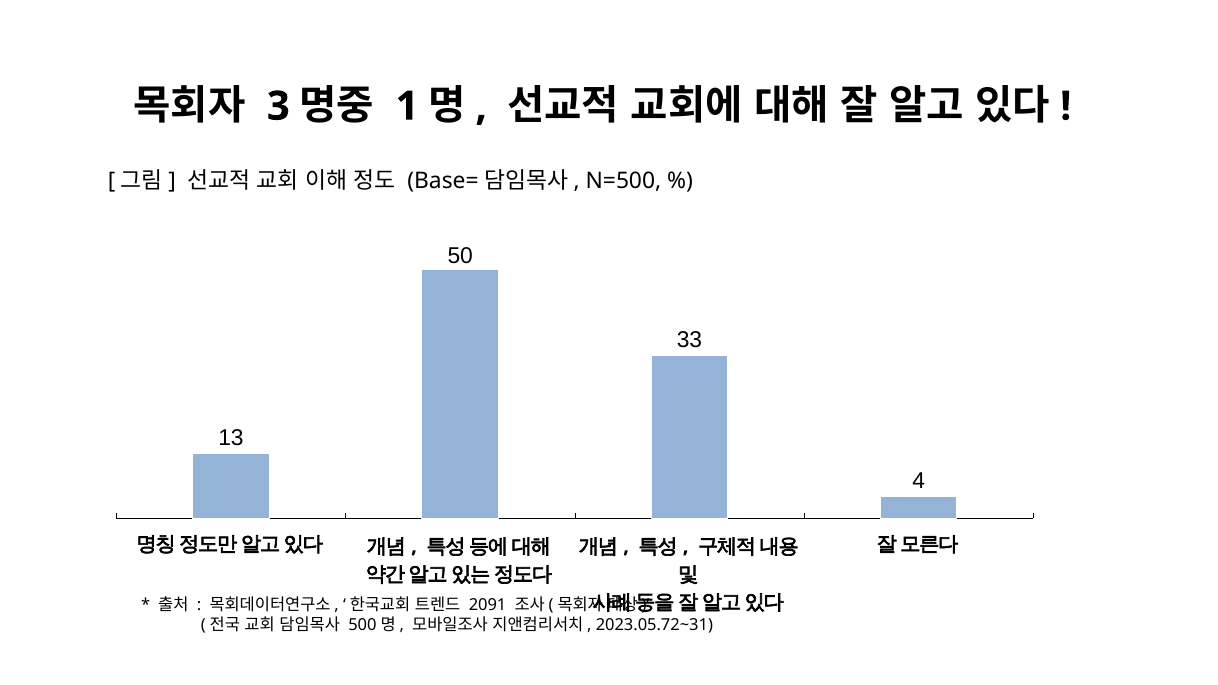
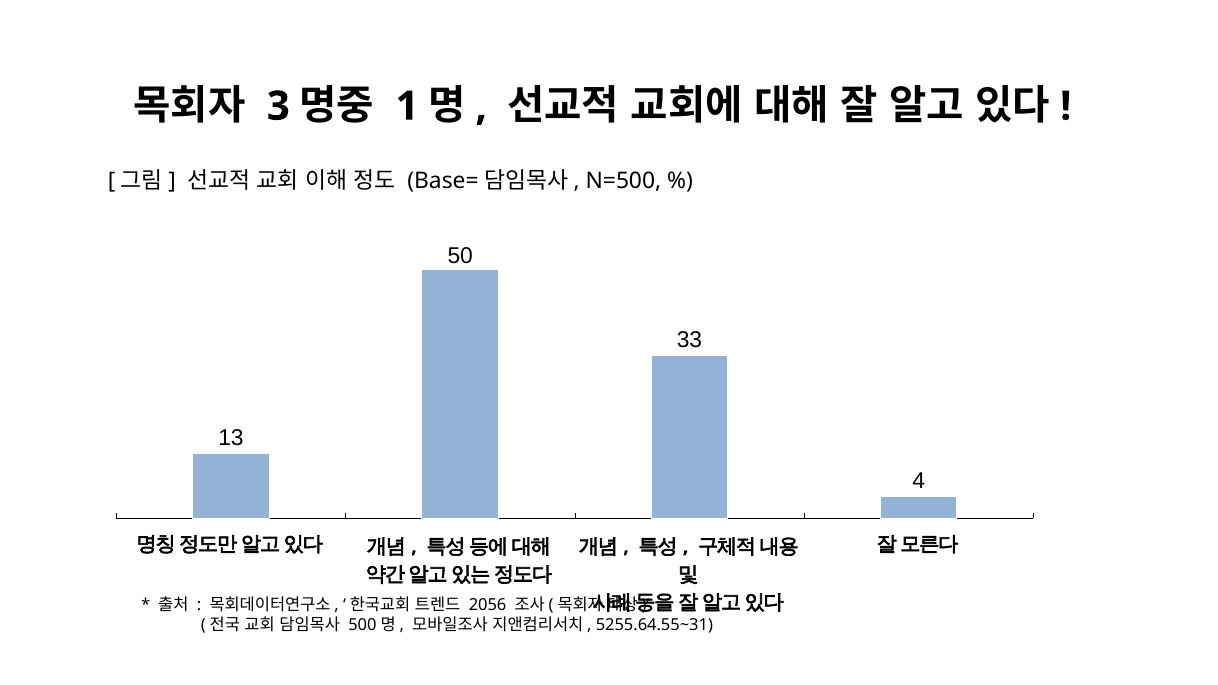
2091: 2091 -> 2056 (488, 606)
2023.05.72~31: 2023.05.72~31 -> 5255.64.55~31 (654, 625)
